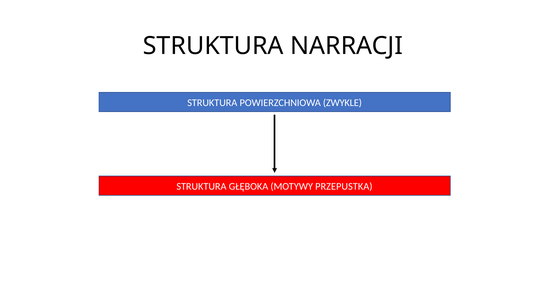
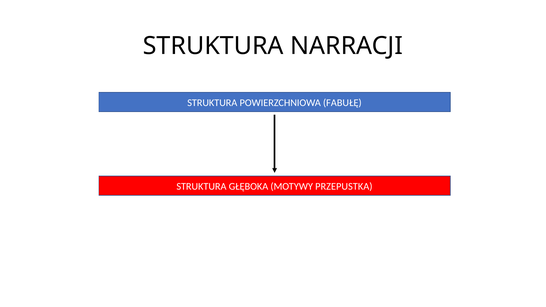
ZWYKLE: ZWYKLE -> FABUŁĘ (342, 103)
